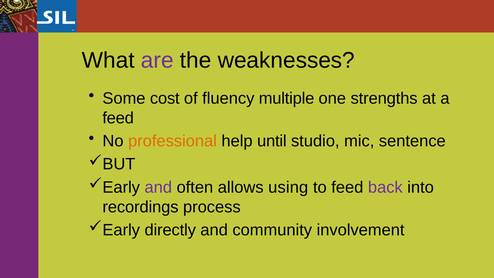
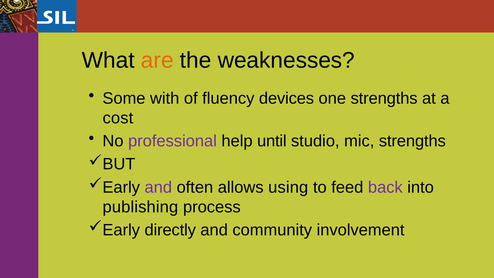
are colour: purple -> orange (157, 60)
cost: cost -> with (165, 98)
multiple: multiple -> devices (287, 98)
feed: feed -> cost (118, 118)
professional colour: orange -> purple (172, 141)
mic sentence: sentence -> strengths (412, 141)
recordings: recordings -> publishing (140, 207)
